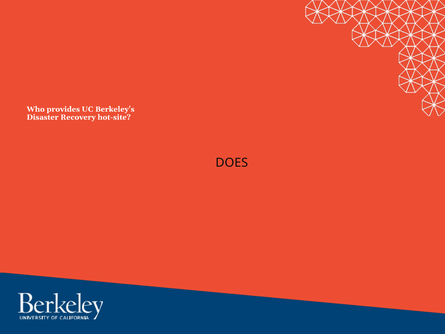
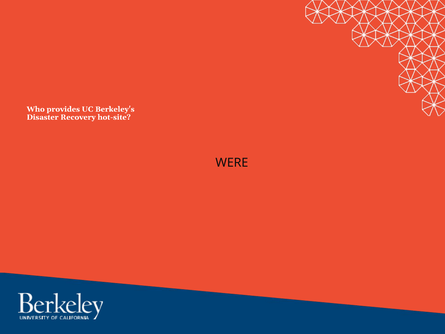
DOES: DOES -> WERE (232, 163)
